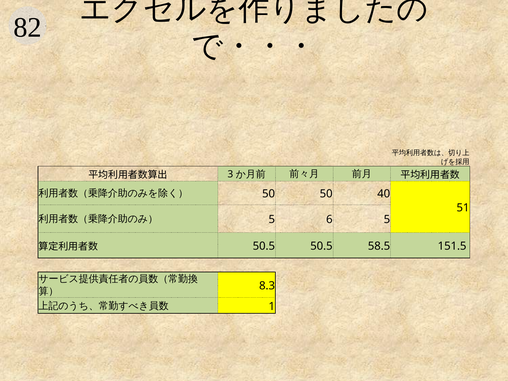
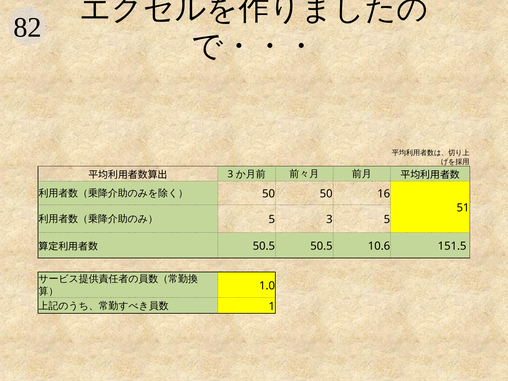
40: 40 -> 16 (384, 194)
5 6: 6 -> 3 (329, 219)
58.5: 58.5 -> 10.6 (379, 246)
8.3: 8.3 -> 1.0 (267, 286)
